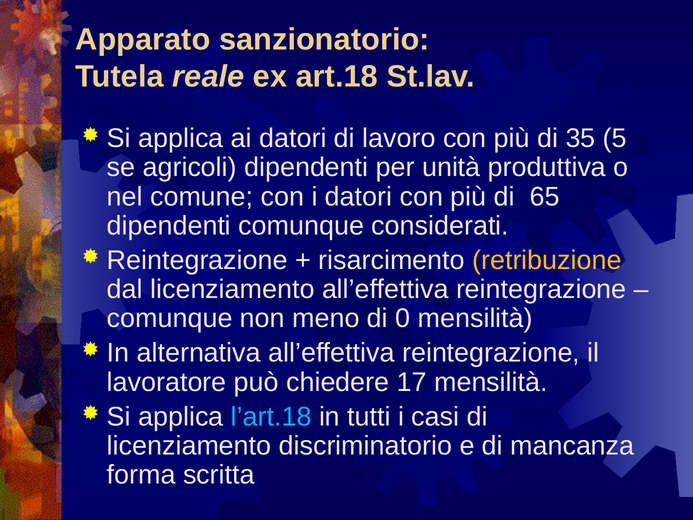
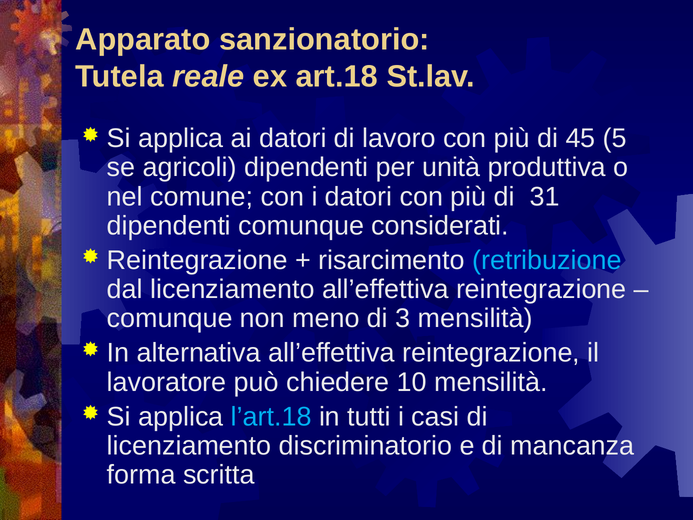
35: 35 -> 45 (581, 138)
65: 65 -> 31 (545, 197)
retribuzione colour: yellow -> light blue (547, 260)
0: 0 -> 3 (403, 318)
17: 17 -> 10 (412, 382)
